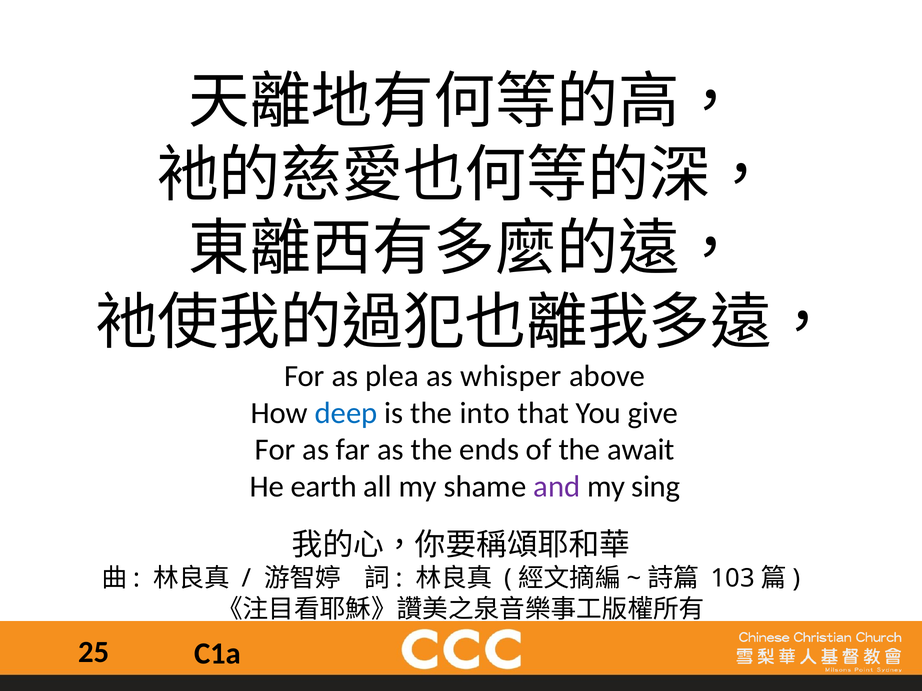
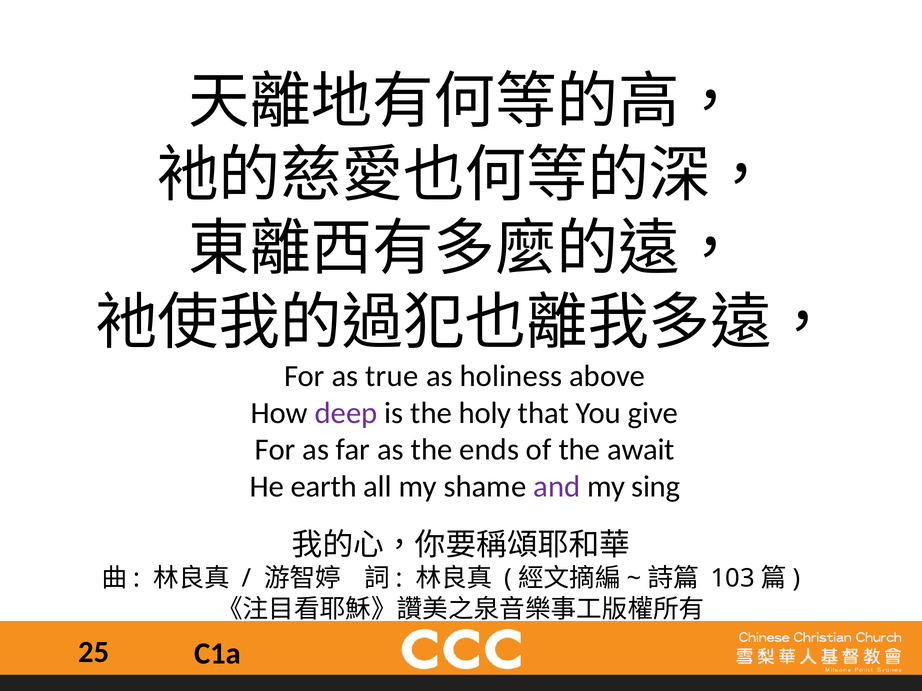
plea: plea -> true (392, 376)
whisper: whisper -> holiness (511, 376)
deep colour: blue -> purple (346, 413)
into: into -> holy (485, 413)
